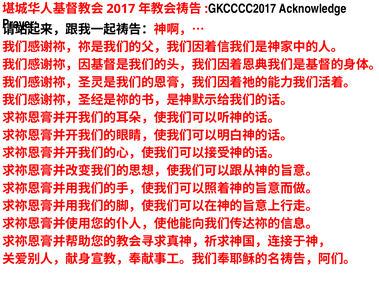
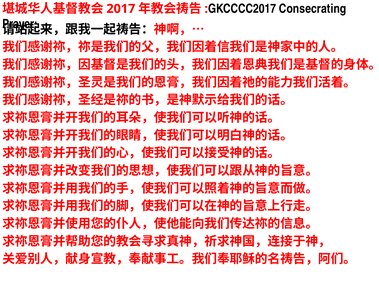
Acknowledge: Acknowledge -> Consecrating (313, 9)
